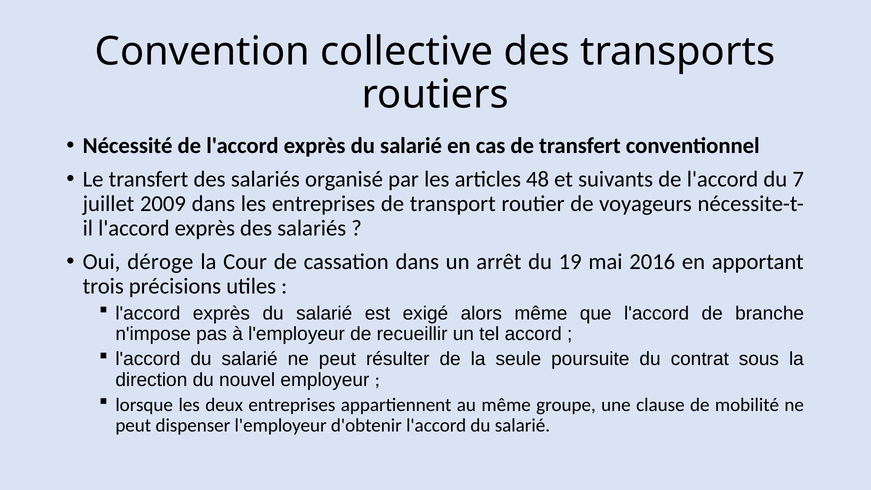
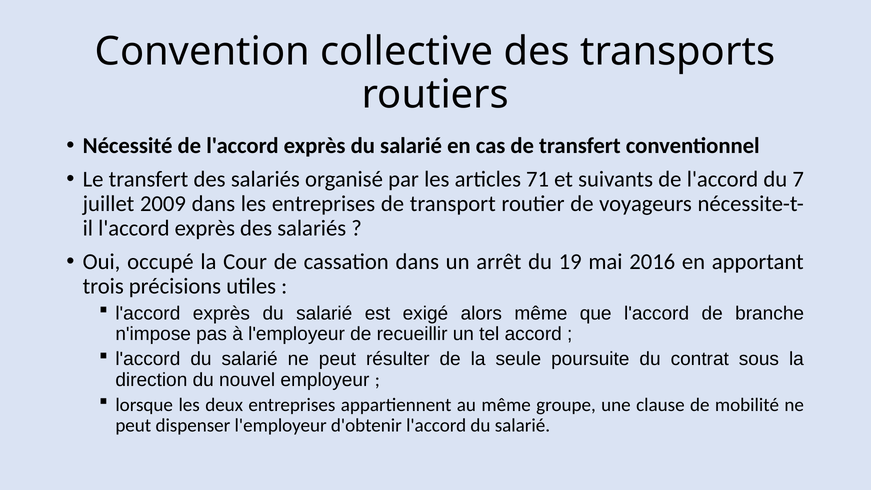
48: 48 -> 71 (538, 179)
déroge: déroge -> occupé (160, 262)
